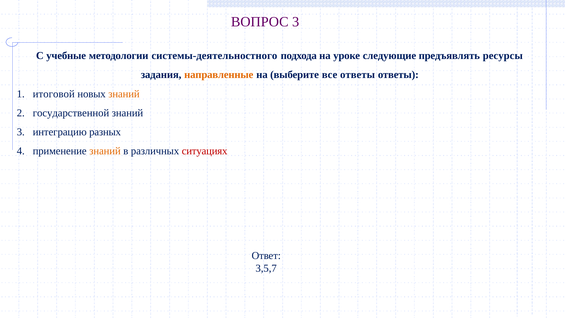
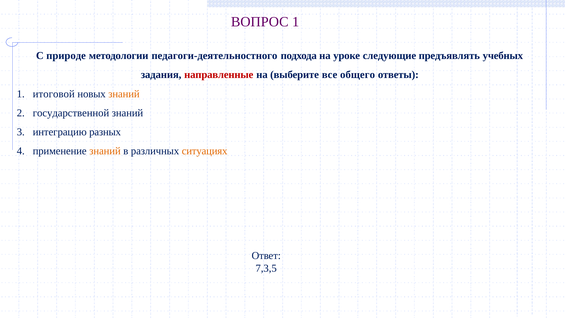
ВОПРОС 3: 3 -> 1 (296, 22)
учебные: учебные -> природе (66, 56)
системы-деятельностного: системы-деятельностного -> педагоги-деятельностного (214, 56)
ресурсы: ресурсы -> учебных (503, 56)
направленные colour: orange -> red (219, 75)
все ответы: ответы -> общего (358, 75)
ситуациях colour: red -> orange (205, 151)
3,5,7: 3,5,7 -> 7,3,5 (266, 268)
